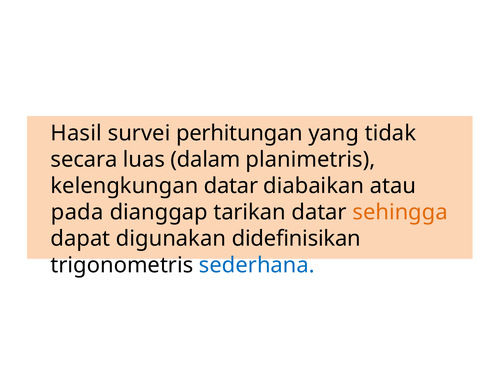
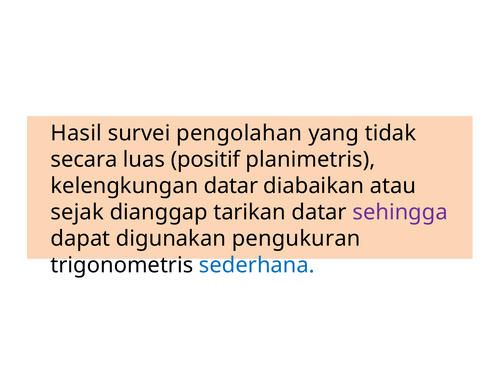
perhitungan: perhitungan -> pengolahan (239, 133)
dalam: dalam -> positif (206, 160)
pada: pada -> sejak (77, 212)
sehingga colour: orange -> purple (400, 212)
didefinisikan: didefinisikan -> pengukuran (296, 239)
